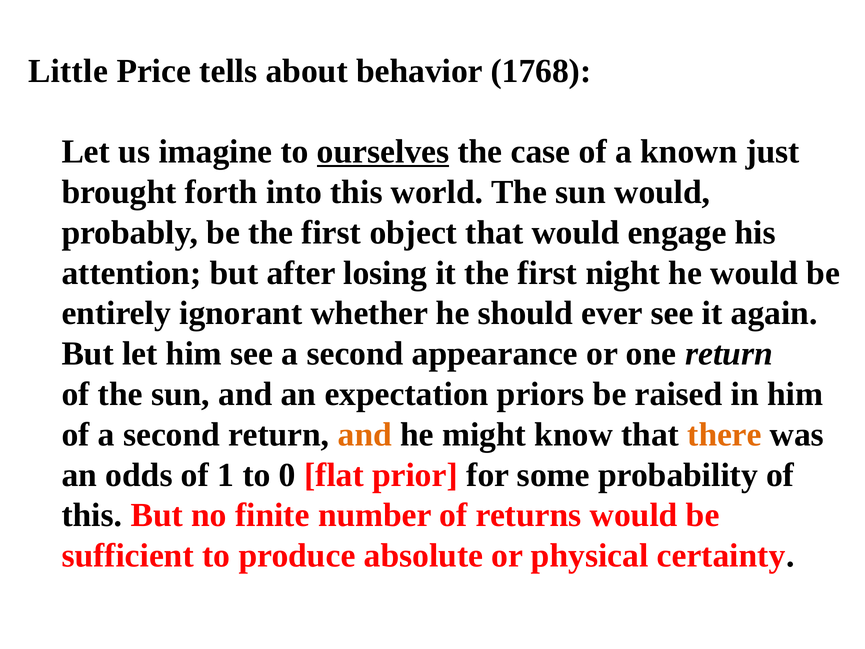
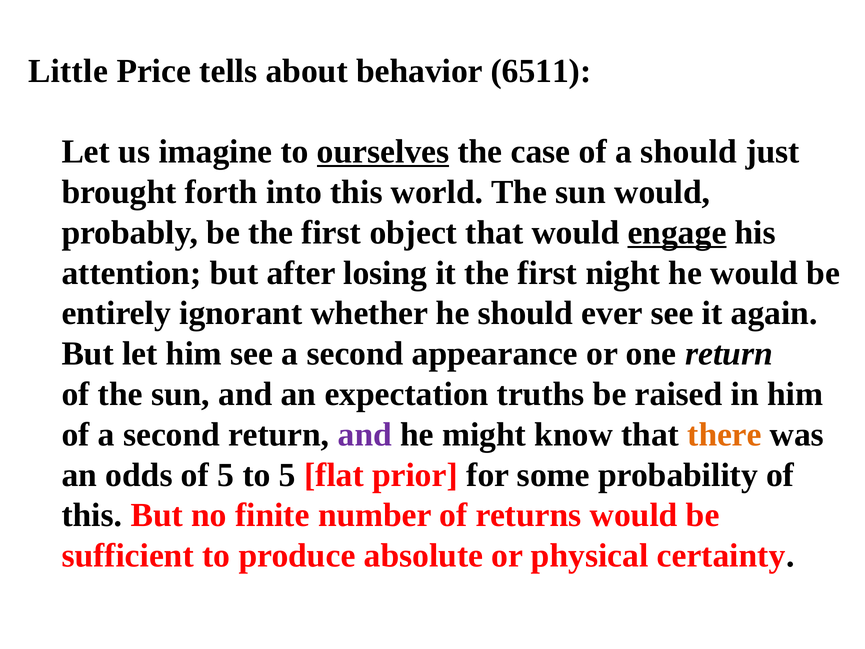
1768: 1768 -> 6511 (541, 71)
a known: known -> should (689, 152)
engage underline: none -> present (677, 232)
priors: priors -> truths (541, 394)
and colour: orange -> purple (365, 434)
of 1: 1 -> 5 (226, 475)
to 0: 0 -> 5 (287, 475)
